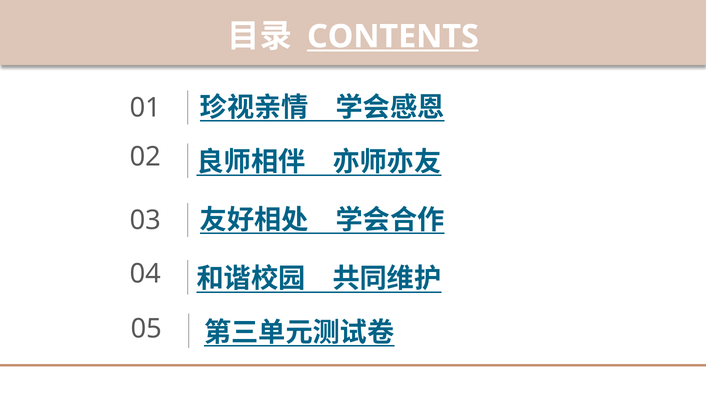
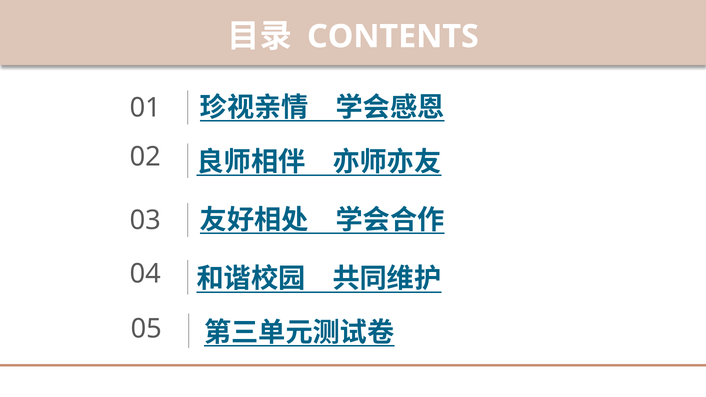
CONTENTS underline: present -> none (393, 37)
